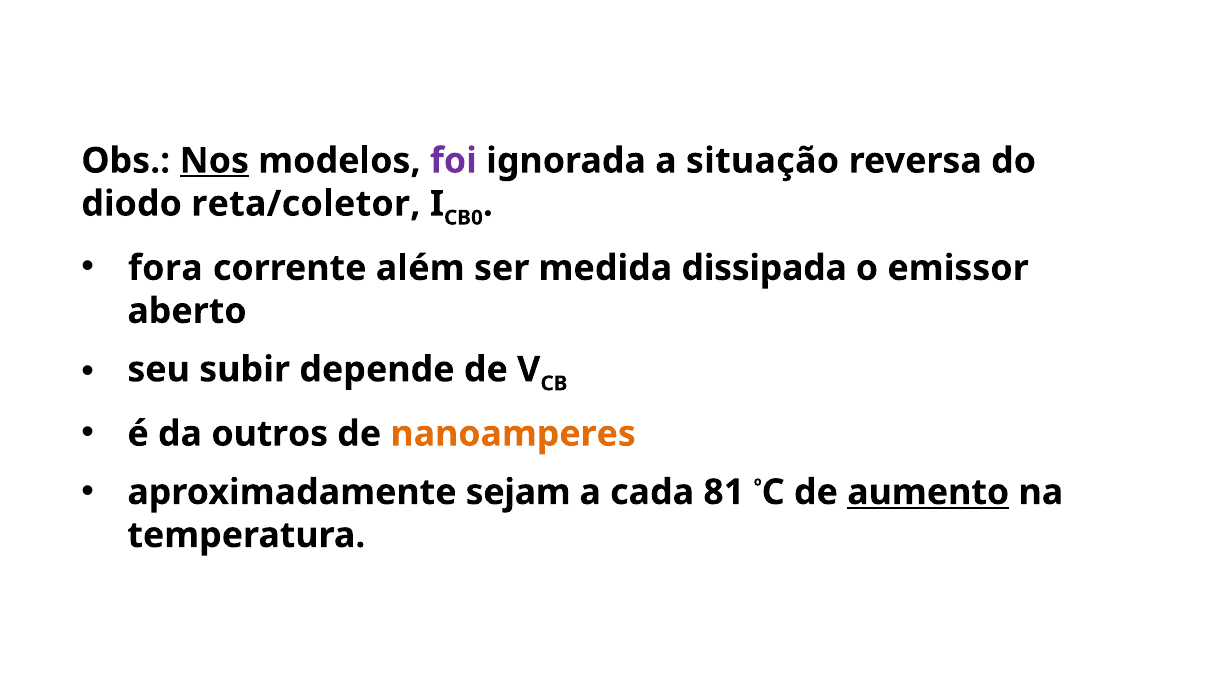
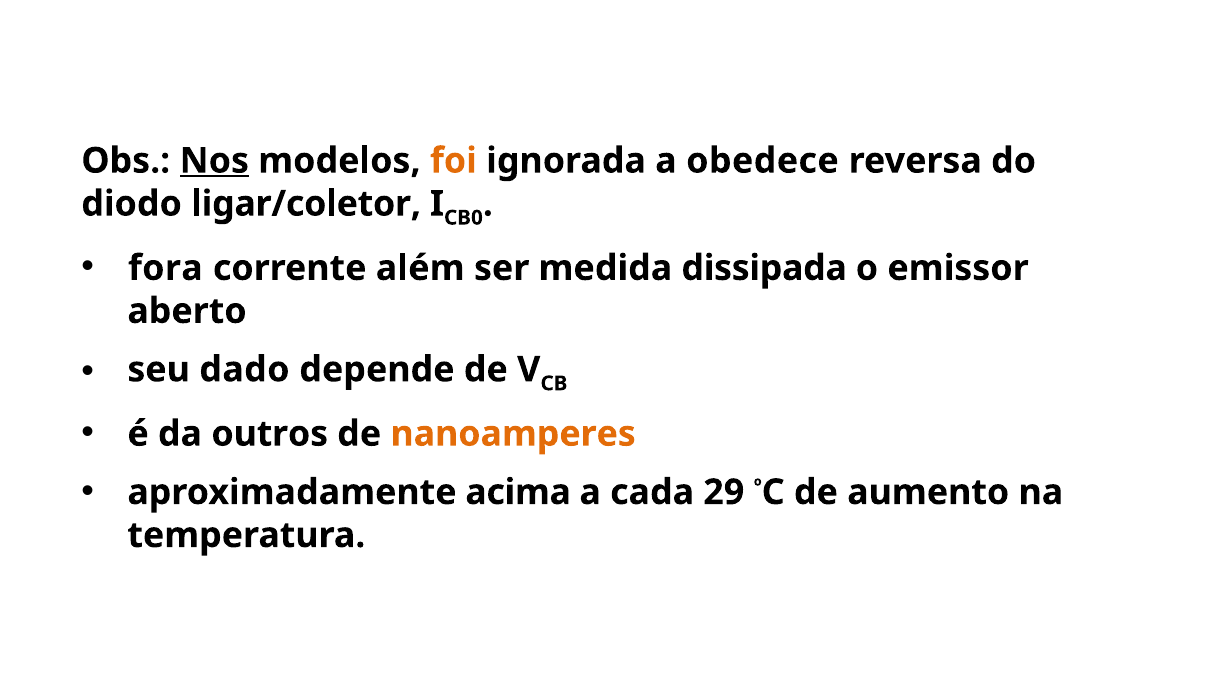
foi colour: purple -> orange (453, 161)
situação: situação -> obedece (762, 161)
reta/coletor: reta/coletor -> ligar/coletor (306, 204)
subir: subir -> dado (244, 370)
sejam: sejam -> acima (518, 492)
81: 81 -> 29 (724, 492)
aumento underline: present -> none (928, 492)
